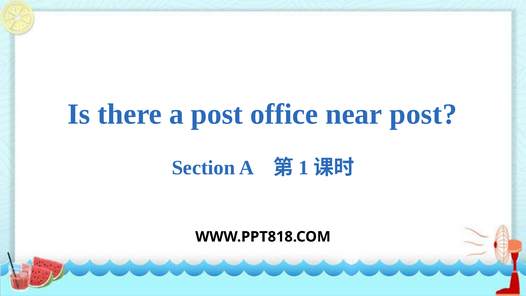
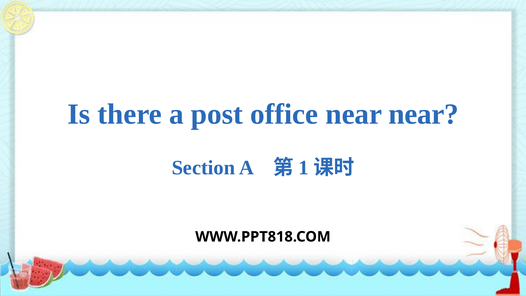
near post: post -> near (424, 114)
